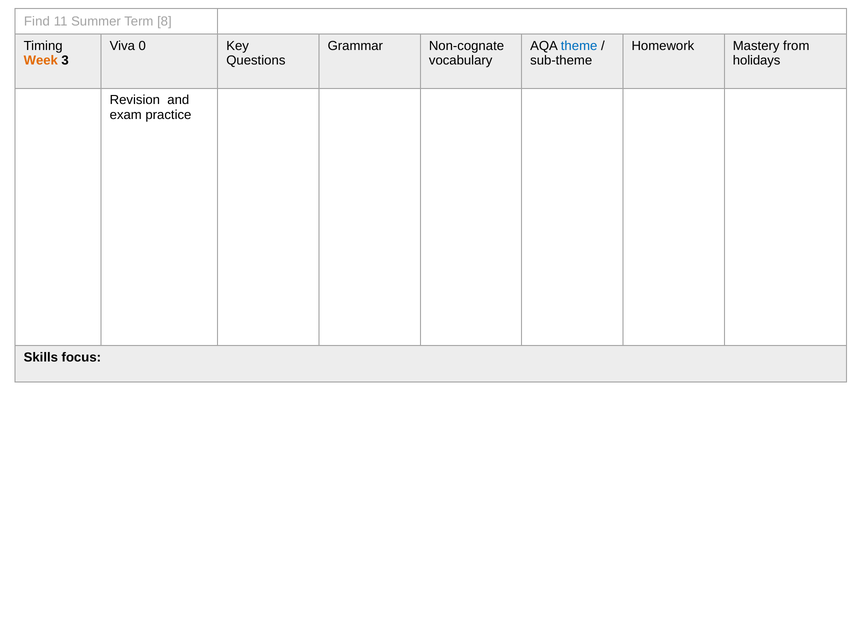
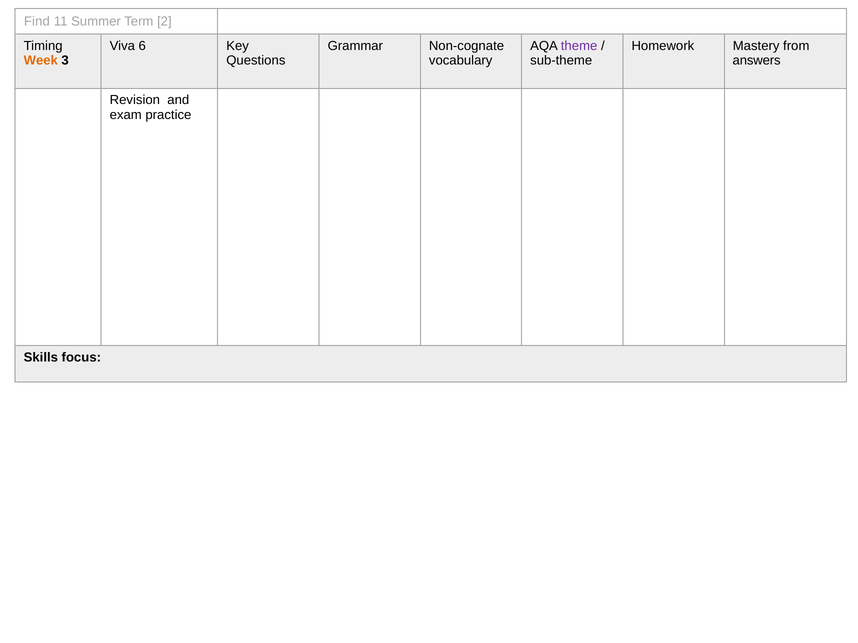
8: 8 -> 2 (164, 21)
0: 0 -> 6 (142, 46)
theme colour: blue -> purple (579, 46)
holidays: holidays -> answers (757, 61)
